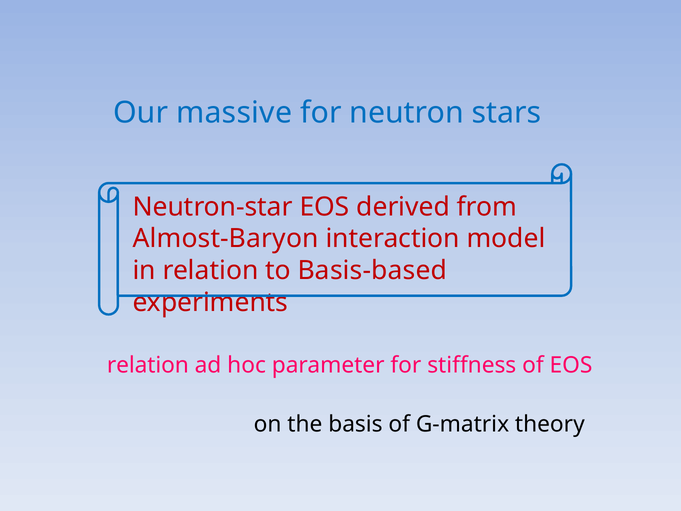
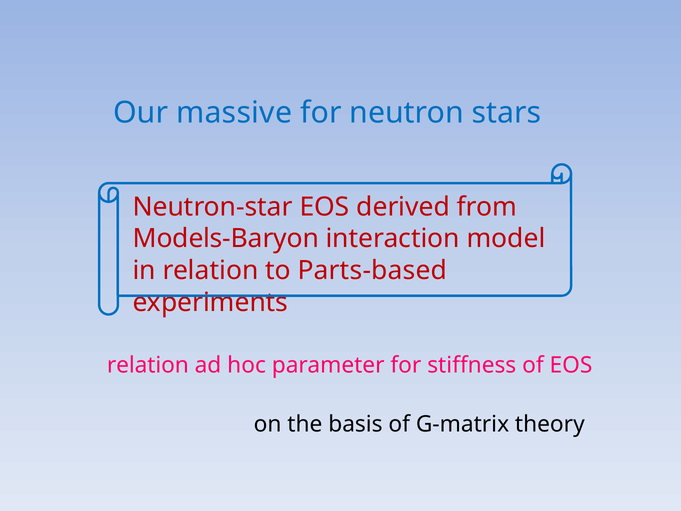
Almost-Baryon: Almost-Baryon -> Models-Baryon (226, 239)
Basis-based: Basis-based -> Parts-based (372, 270)
